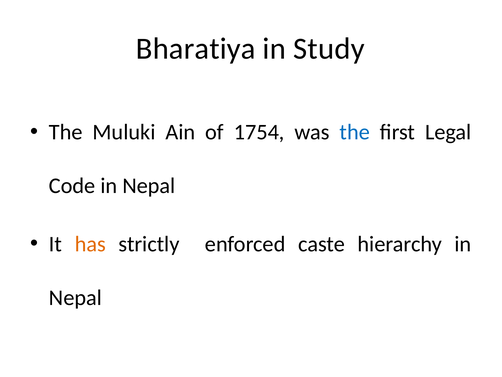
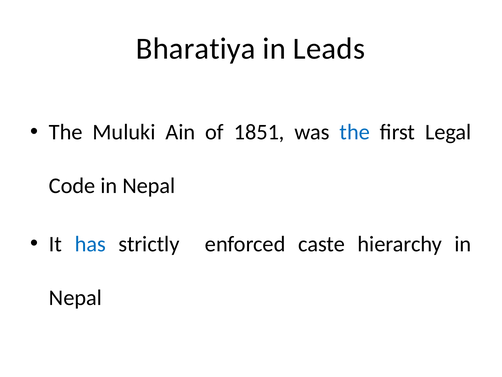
Study: Study -> Leads (329, 49)
1754: 1754 -> 1851 (259, 132)
has colour: orange -> blue (90, 244)
